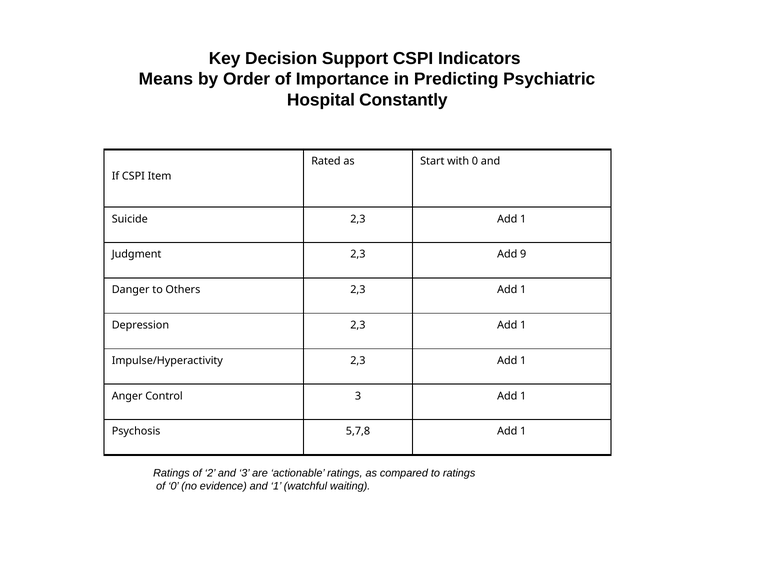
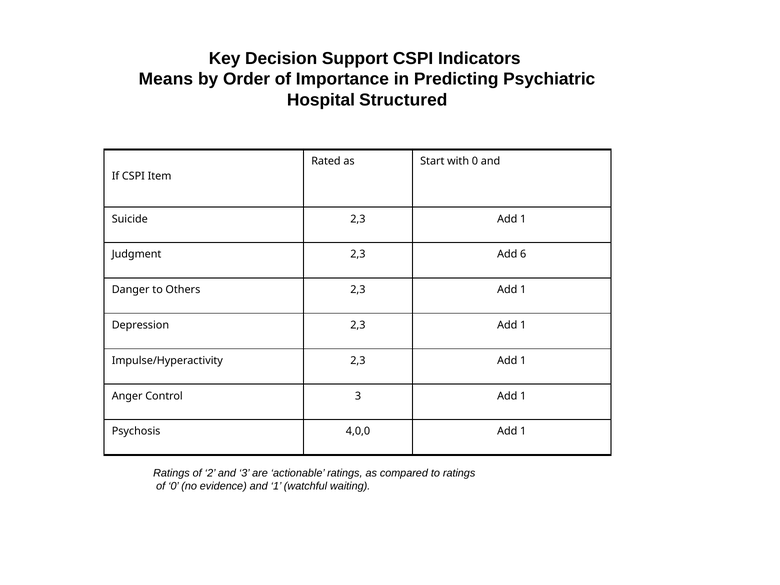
Constantly: Constantly -> Structured (403, 100)
9: 9 -> 6 (523, 254)
5,7,8: 5,7,8 -> 4,0,0 (358, 431)
